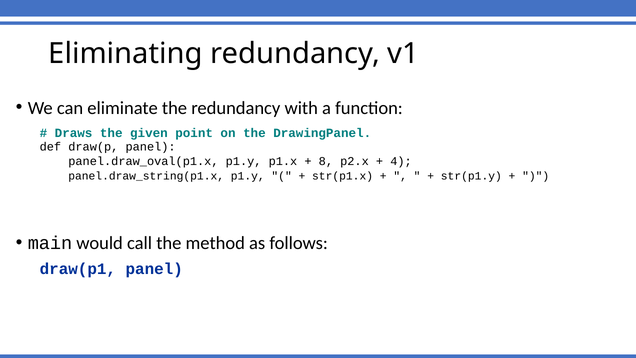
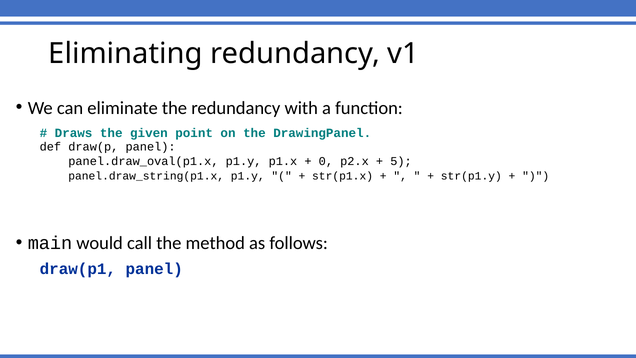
8: 8 -> 0 (326, 161)
4: 4 -> 5 (401, 161)
